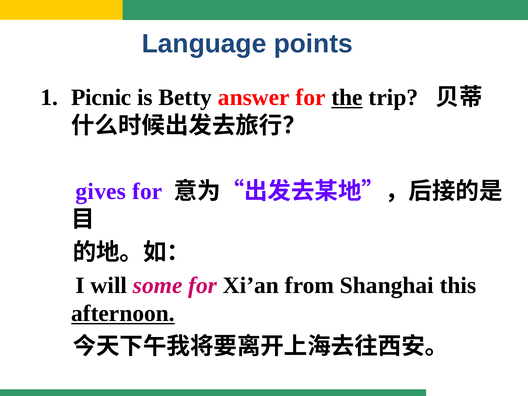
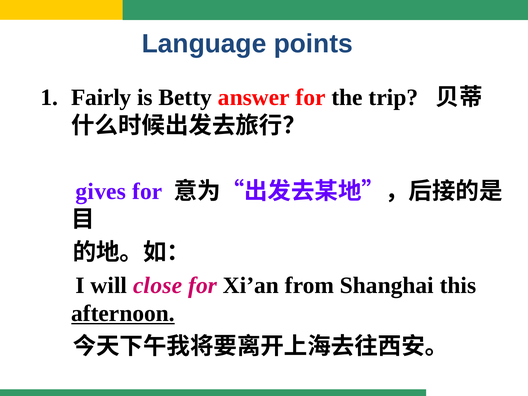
Picnic: Picnic -> Fairly (101, 98)
the underline: present -> none (347, 98)
some: some -> close (158, 285)
